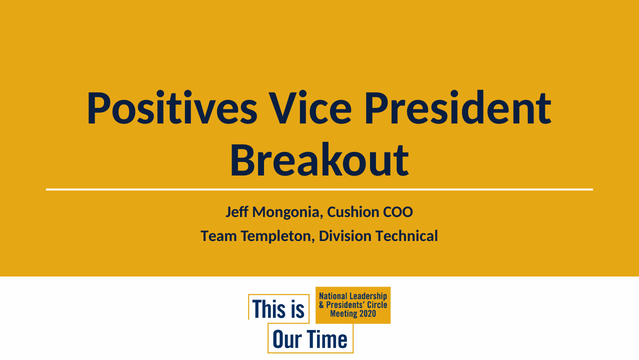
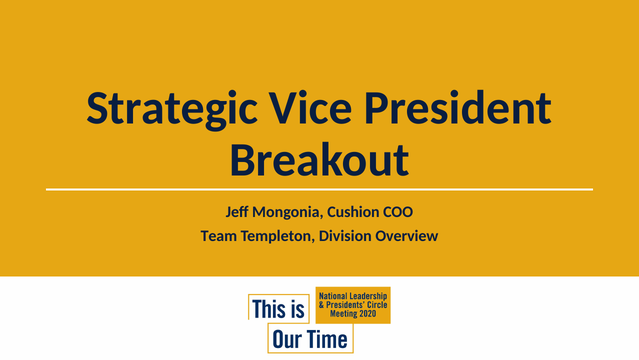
Positives: Positives -> Strategic (172, 108)
Technical: Technical -> Overview (407, 236)
